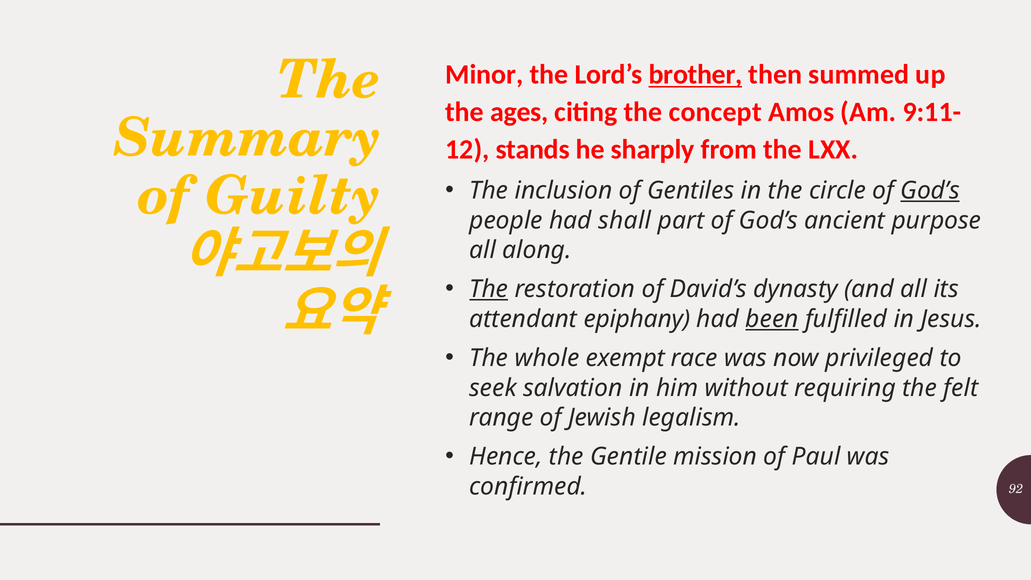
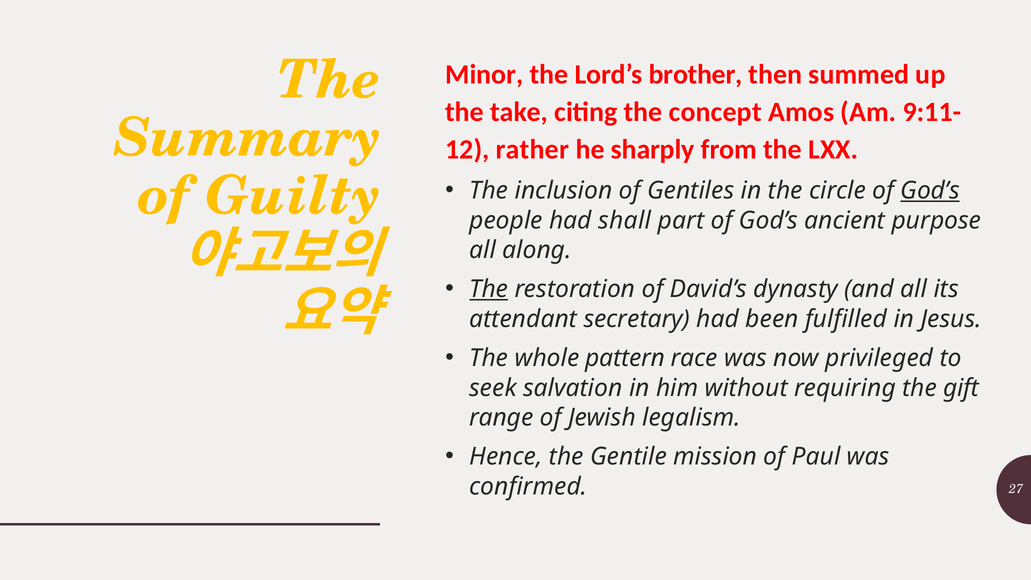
brother underline: present -> none (696, 75)
ages: ages -> take (519, 112)
stands: stands -> rather (532, 150)
epiphany: epiphany -> secretary (637, 319)
been underline: present -> none (772, 319)
exempt: exempt -> pattern (625, 358)
felt: felt -> gift (961, 388)
92: 92 -> 27 (1016, 489)
